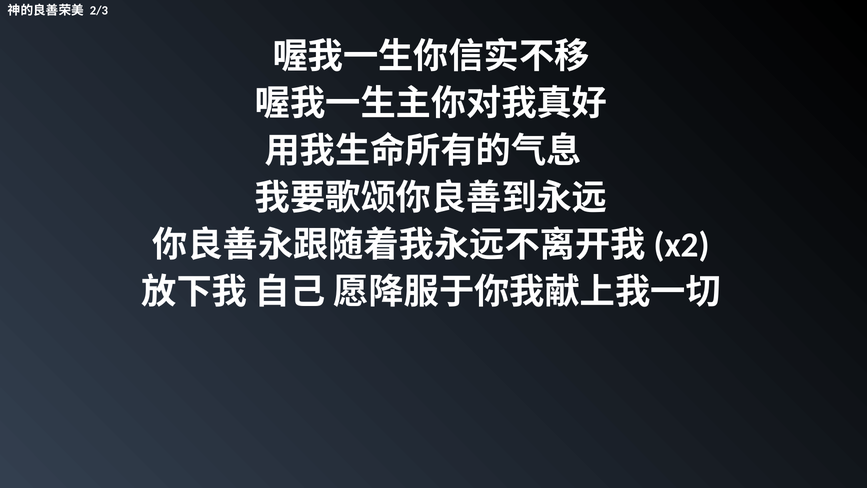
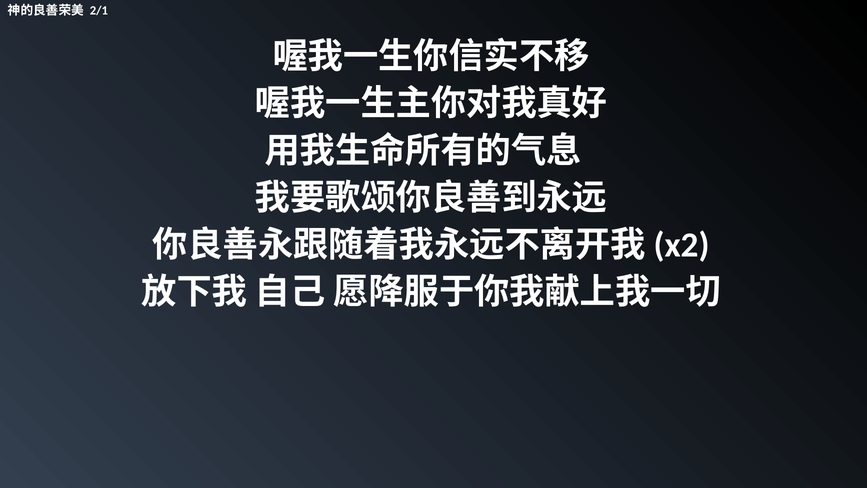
2/3: 2/3 -> 2/1 (99, 11)
